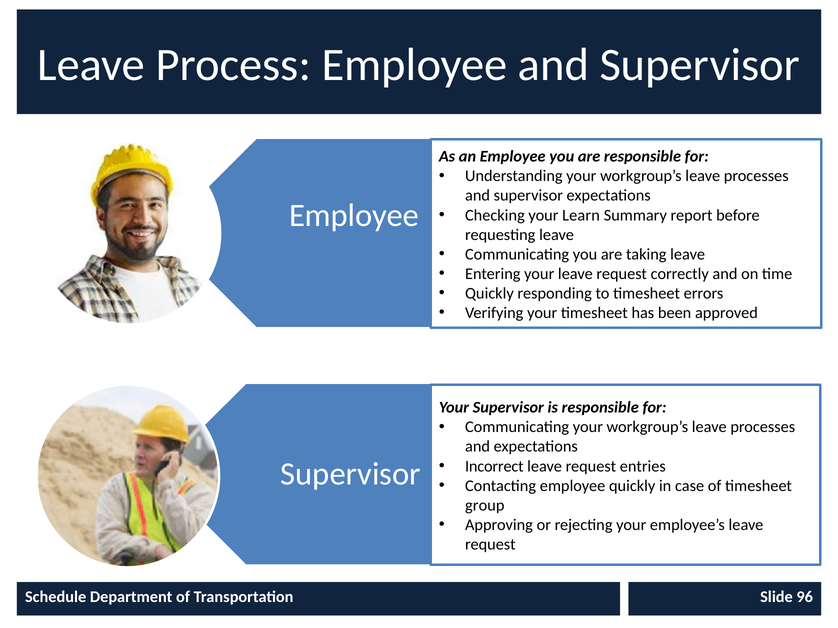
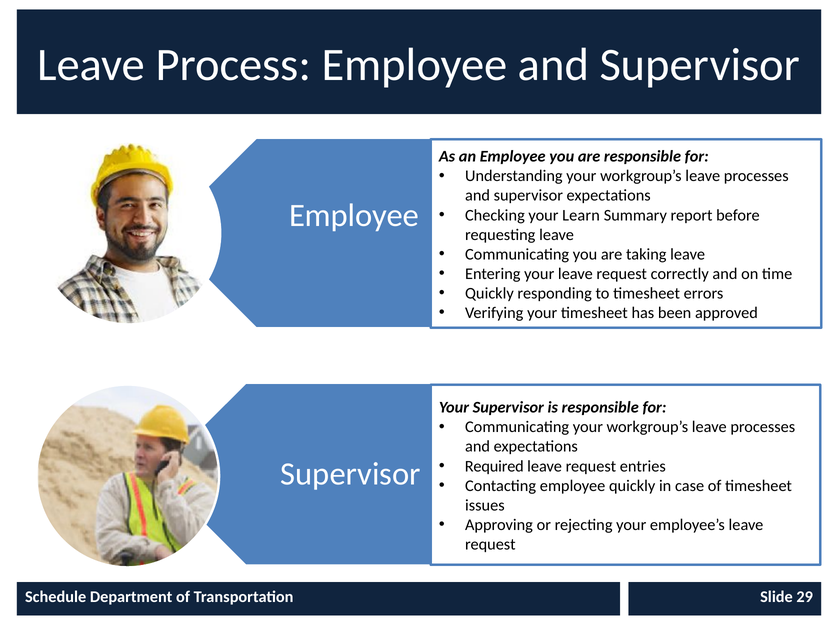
Incorrect: Incorrect -> Required (494, 467)
group: group -> issues (485, 506)
96: 96 -> 29 (805, 598)
